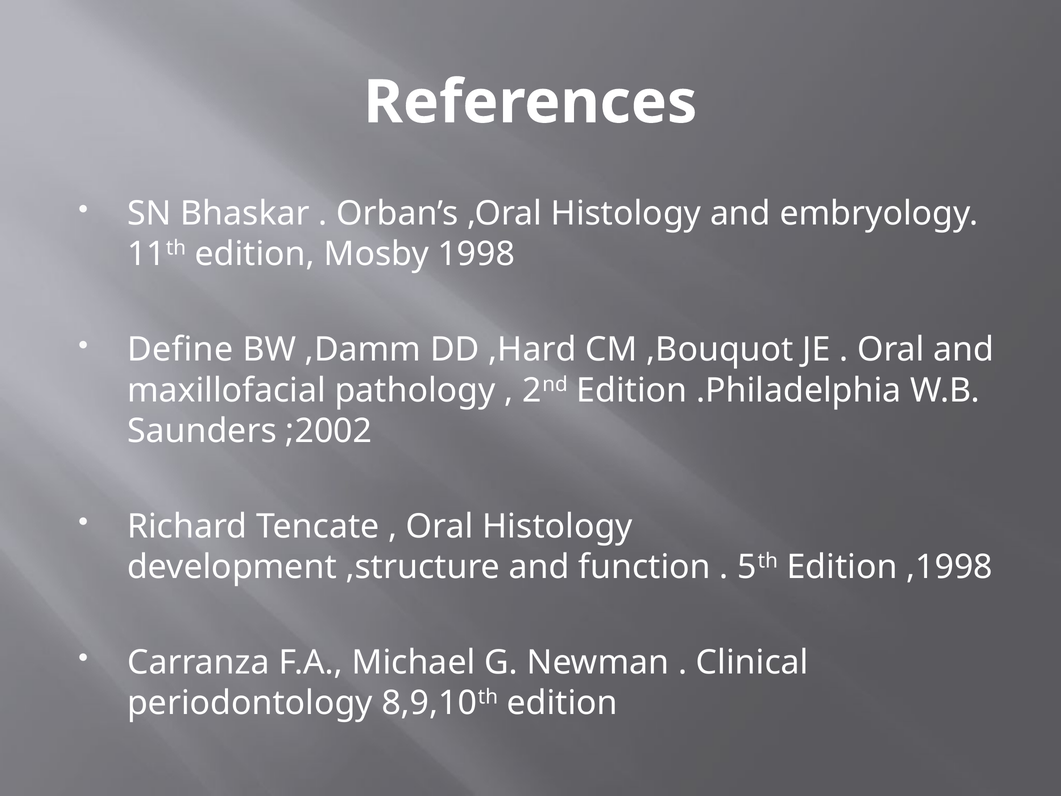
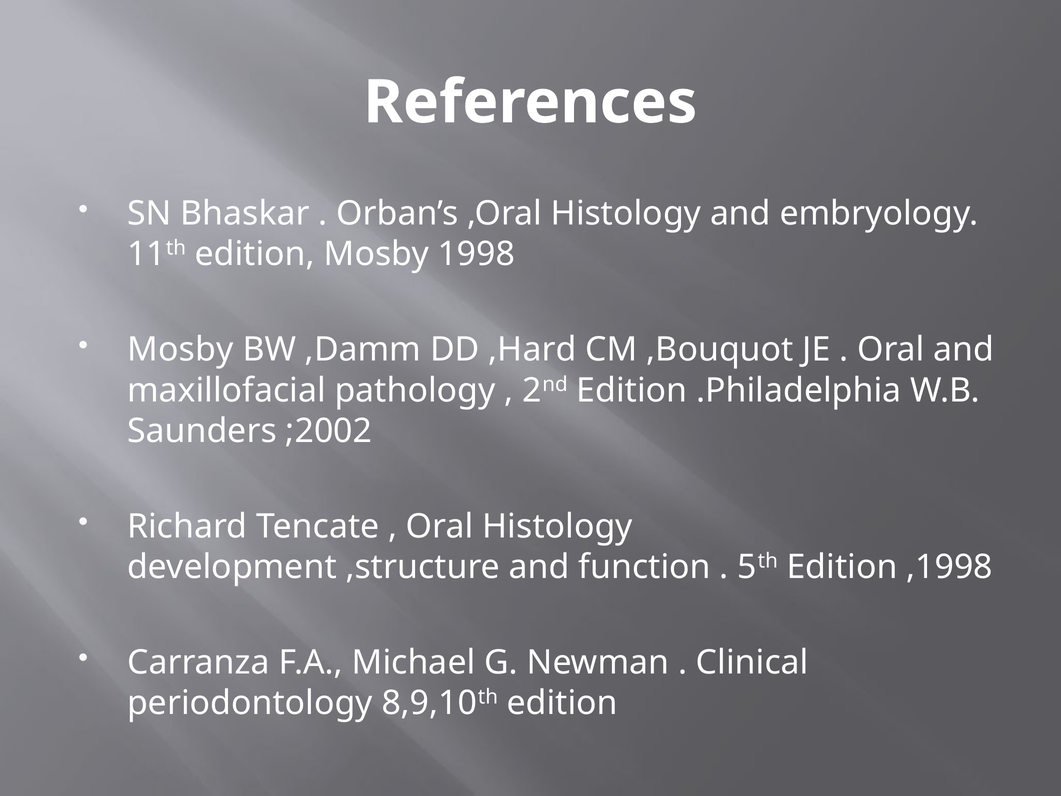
Define: Define -> Mosby (180, 350)
